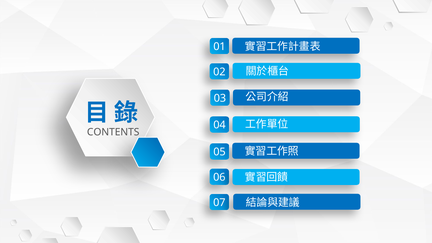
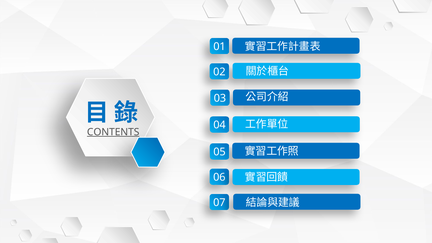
CONTENTS underline: none -> present (113, 132)
